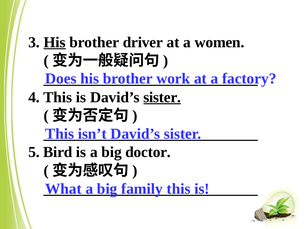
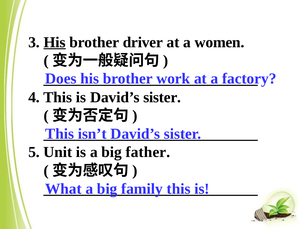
sister underline: present -> none (162, 97)
Bird: Bird -> Unit (58, 153)
doctor: doctor -> father (148, 153)
